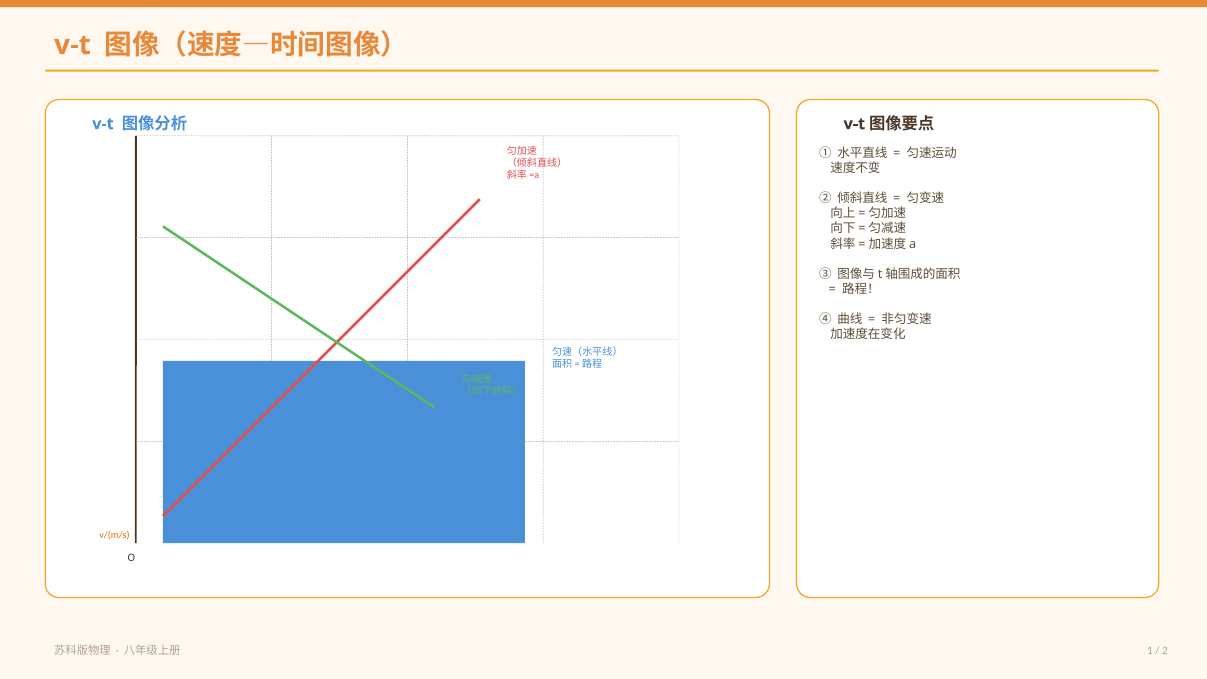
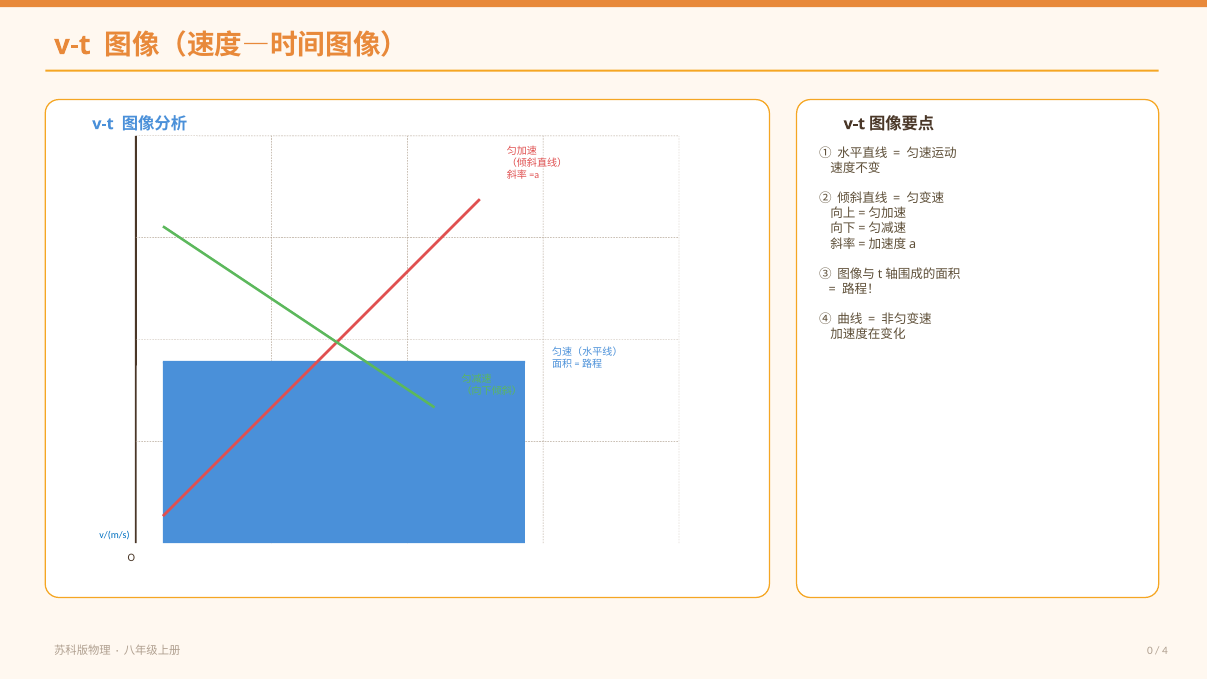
v/(m/s colour: orange -> blue (115, 535)
1: 1 -> 0 (1150, 650)
2: 2 -> 4 (1165, 650)
